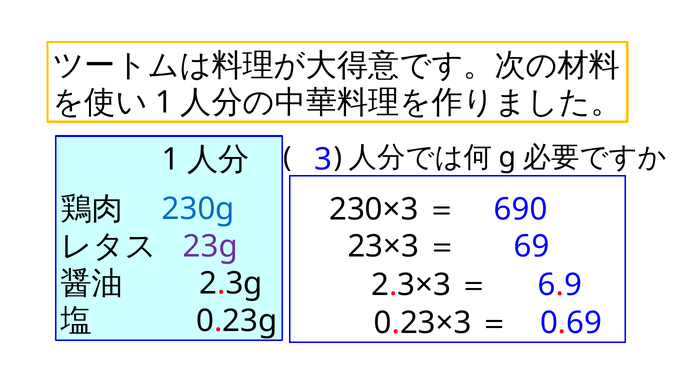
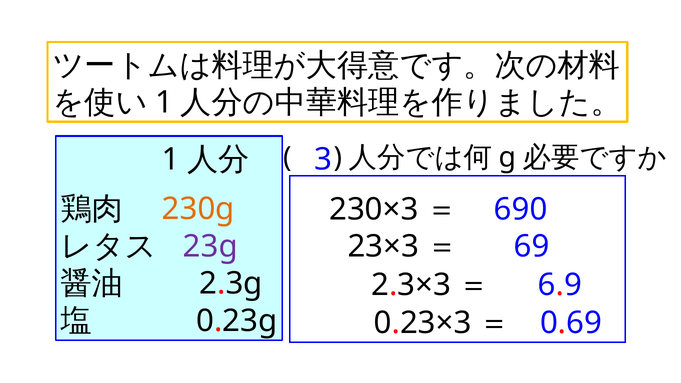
230g colour: blue -> orange (198, 209)
